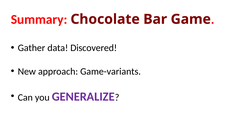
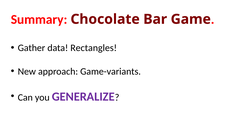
Discovered: Discovered -> Rectangles (94, 48)
